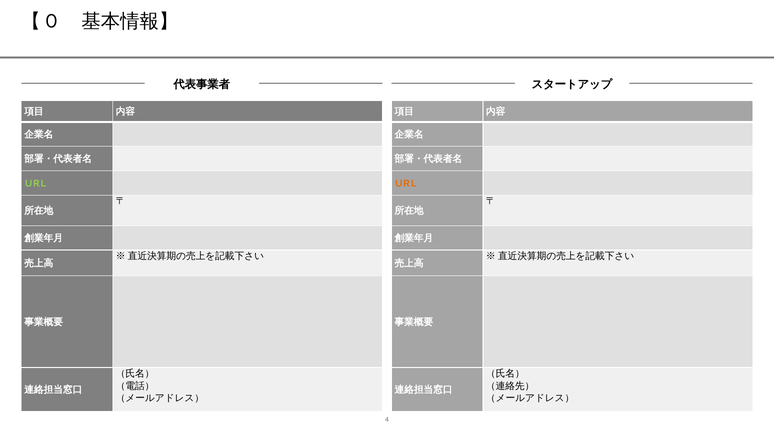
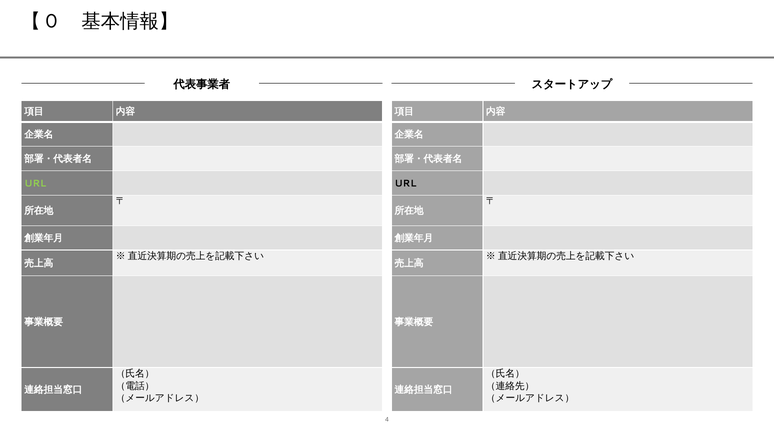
URL colour: orange -> black (405, 184)
